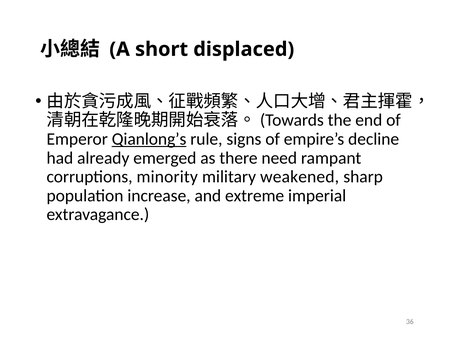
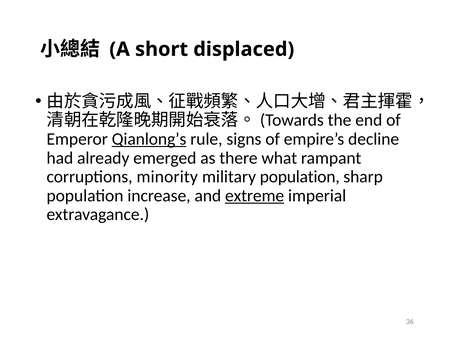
need: need -> what (279, 158)
military weakened: weakened -> population (300, 177)
extreme underline: none -> present (255, 196)
